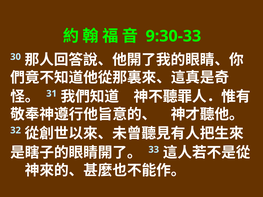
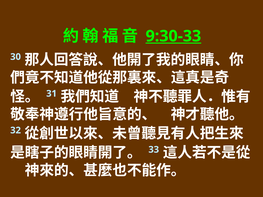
9:30-33 underline: none -> present (173, 36)
